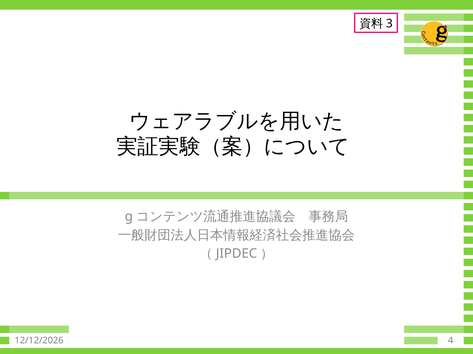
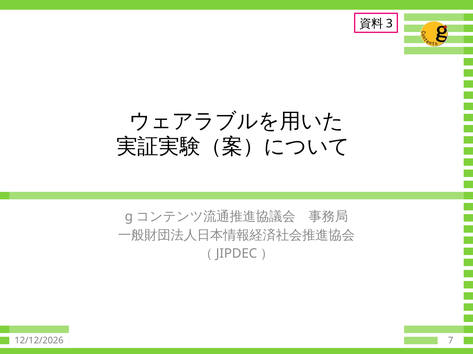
4: 4 -> 7 (451, 341)
